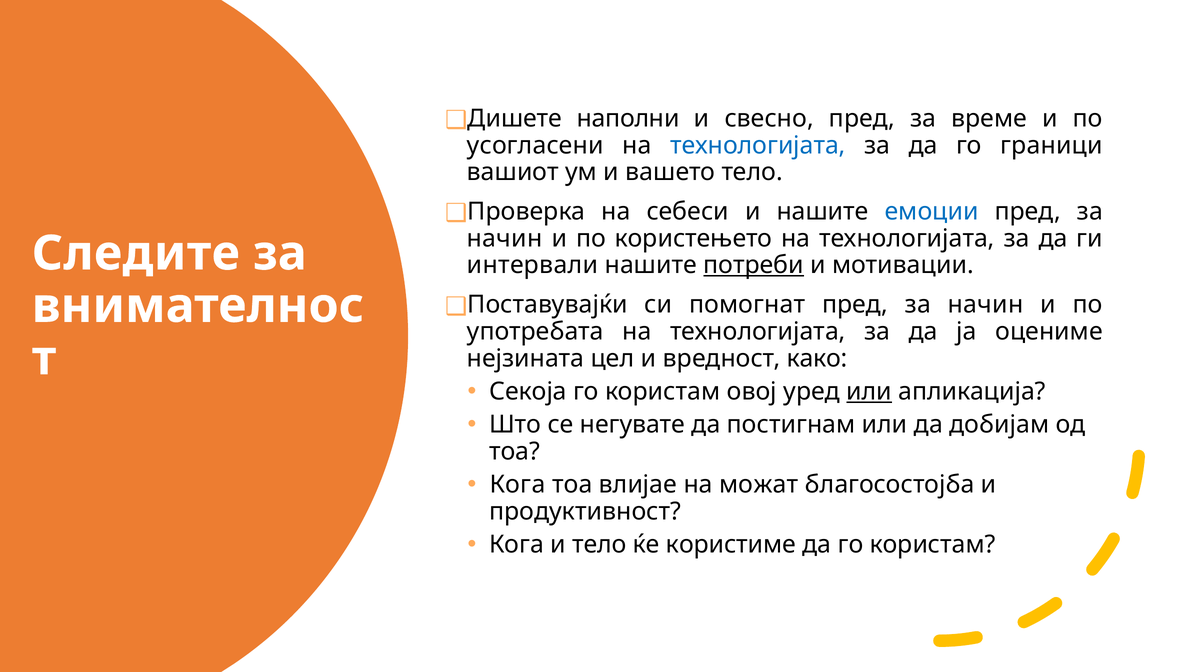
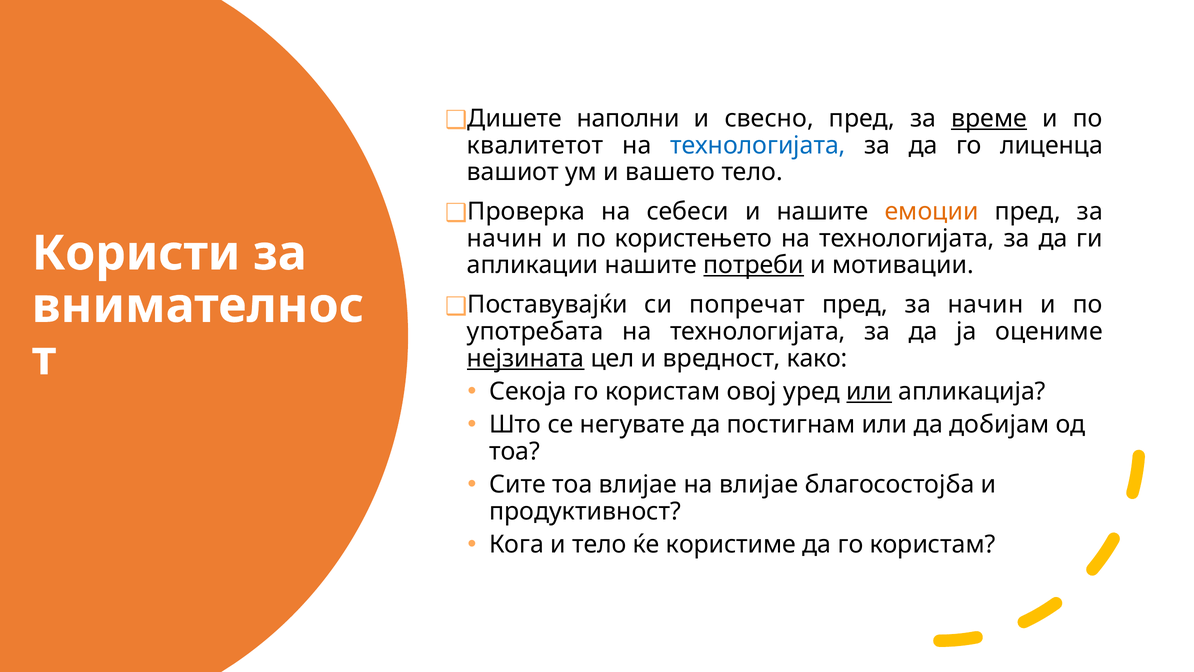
време underline: none -> present (989, 118)
усогласени: усогласени -> квалитетот (535, 145)
граници: граници -> лиценца (1052, 145)
емоции colour: blue -> orange (932, 211)
Следите: Следите -> Користи (136, 253)
интервали: интервали -> апликации (533, 265)
помогнат: помогнат -> попречат (747, 304)
нејзината underline: none -> present (526, 358)
Кога: Кога -> Сите (518, 484)
на можат: можат -> влијае (759, 484)
